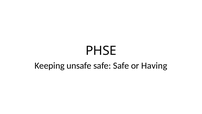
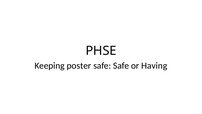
unsafe: unsafe -> poster (79, 65)
